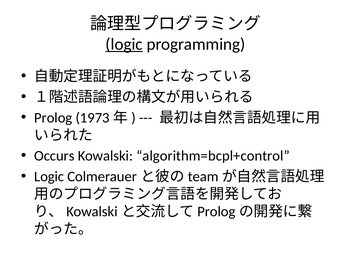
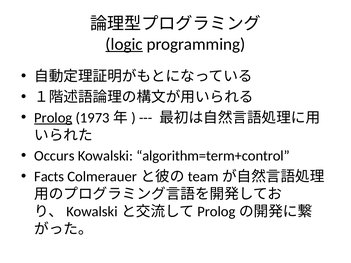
Prolog underline: none -> present (53, 118)
algorithm=bcpl+control: algorithm=bcpl+control -> algorithm=term+control (213, 156)
Logic: Logic -> Facts (49, 177)
